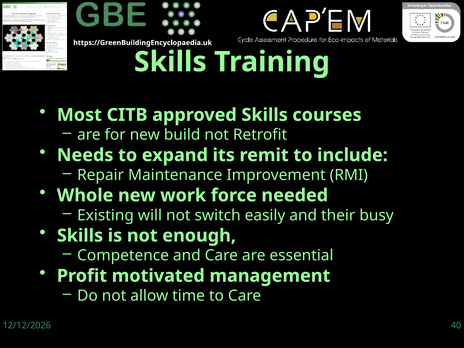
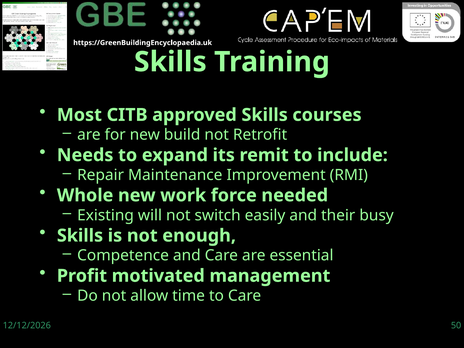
40: 40 -> 50 (456, 325)
